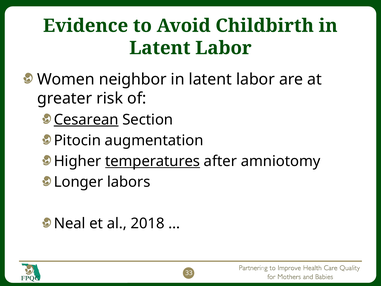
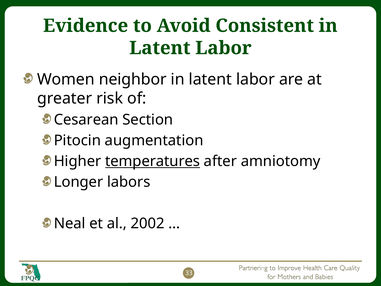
Childbirth: Childbirth -> Consistent (265, 26)
Cesarean underline: present -> none (86, 120)
2018: 2018 -> 2002 (148, 223)
